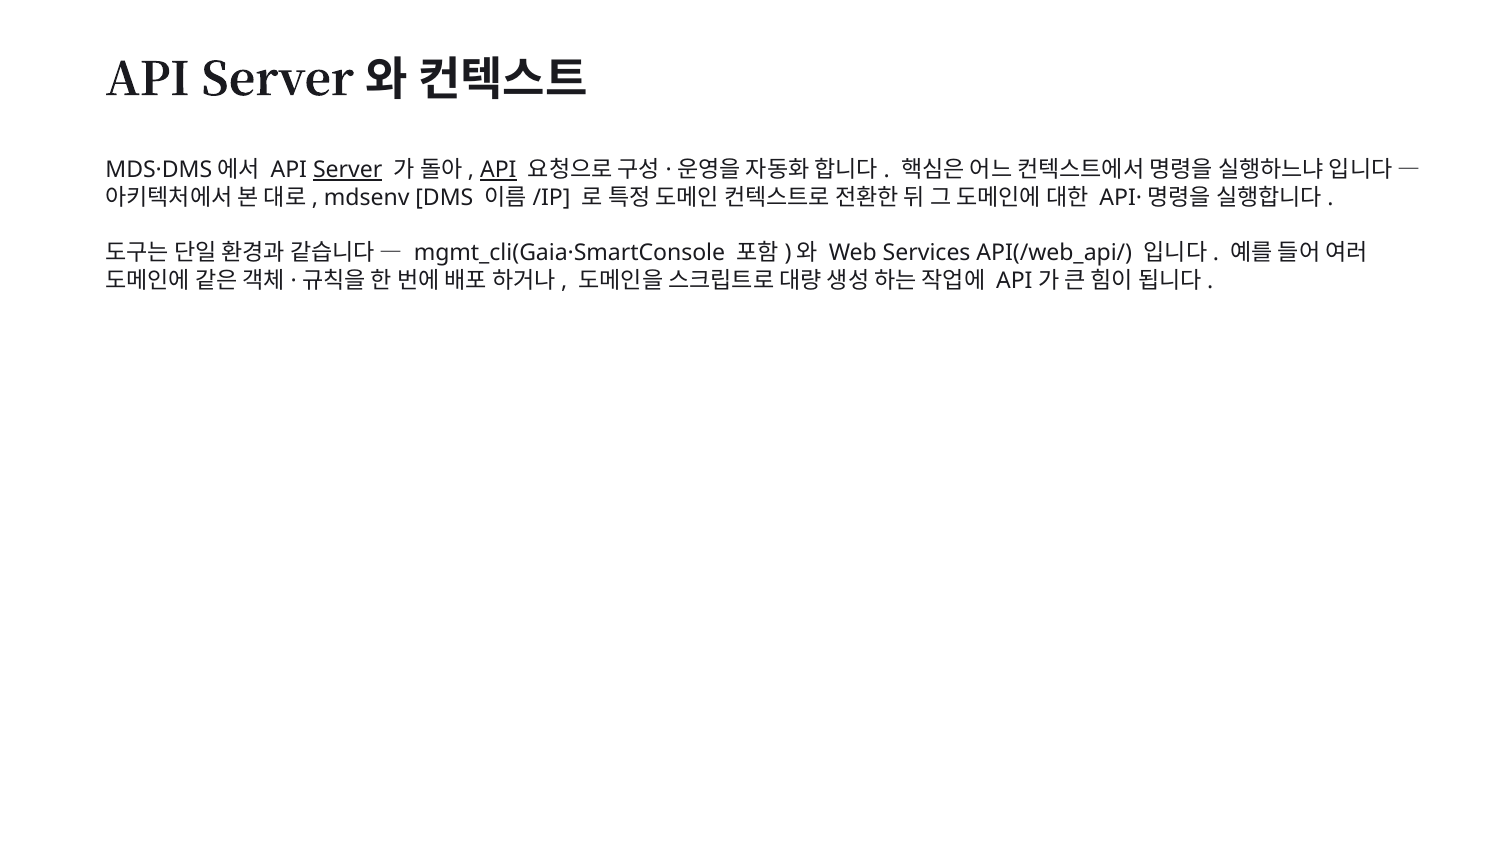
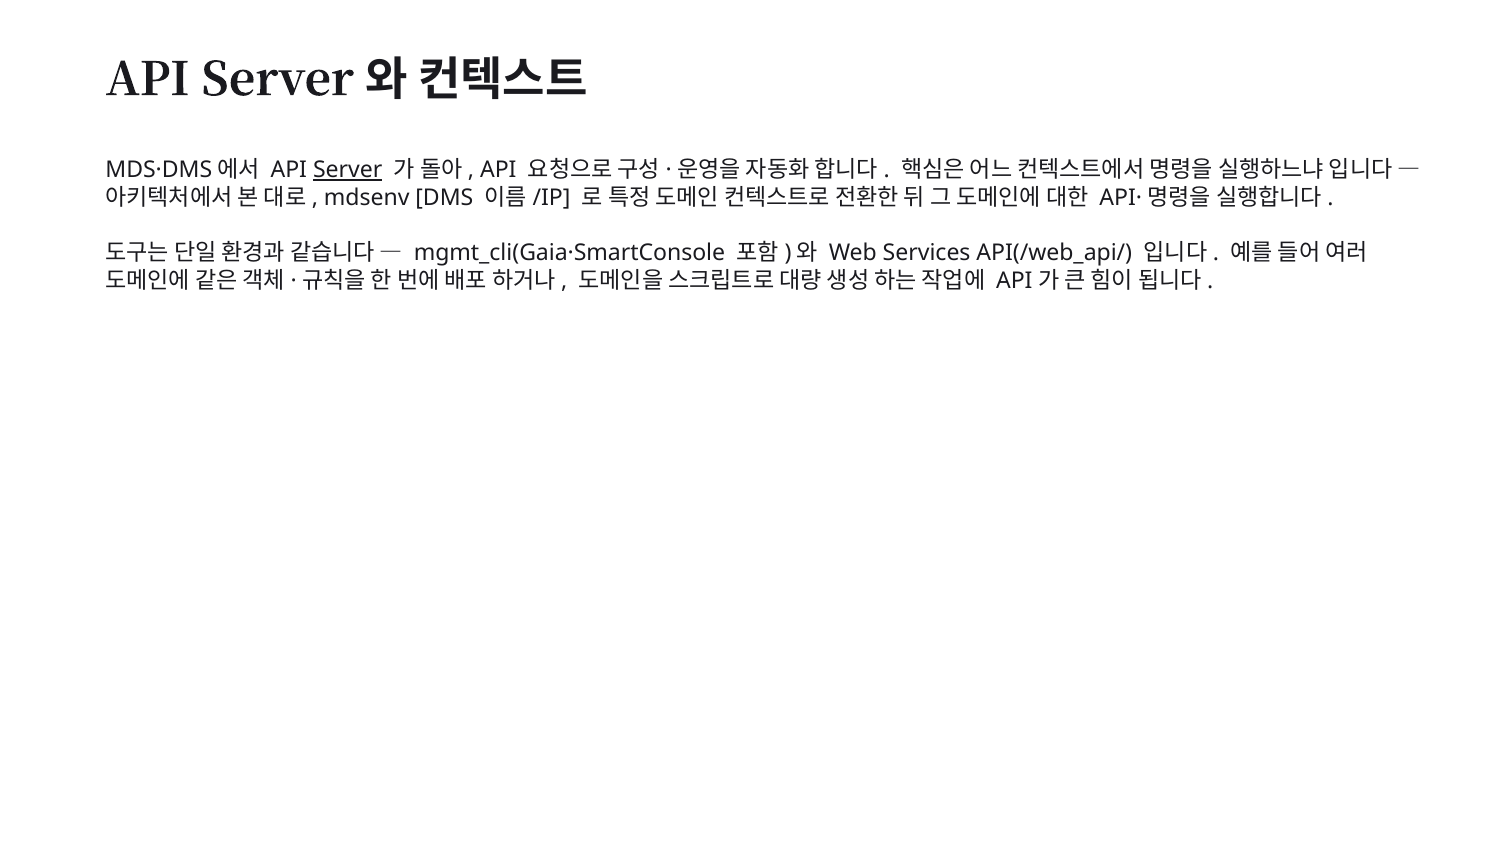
API underline: present -> none (498, 170)
